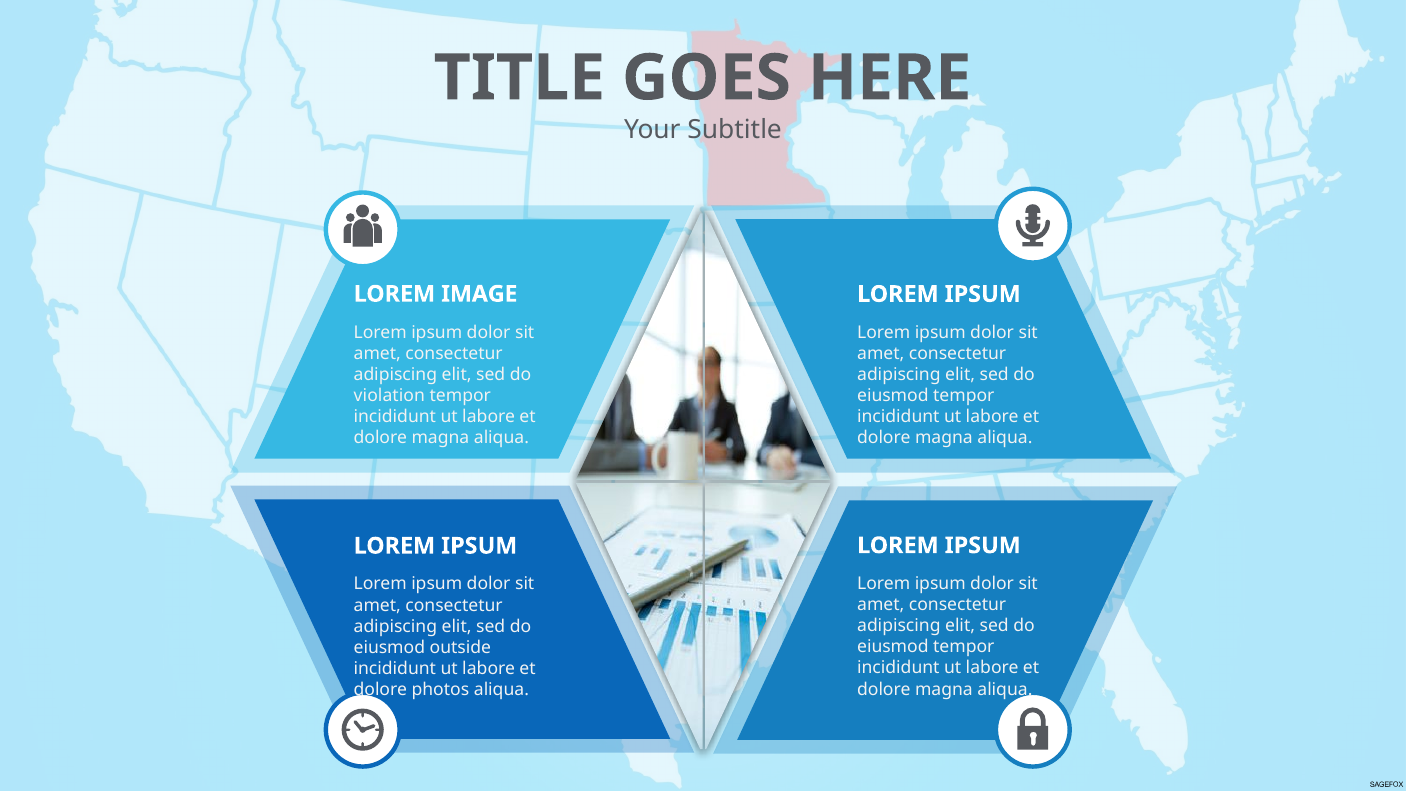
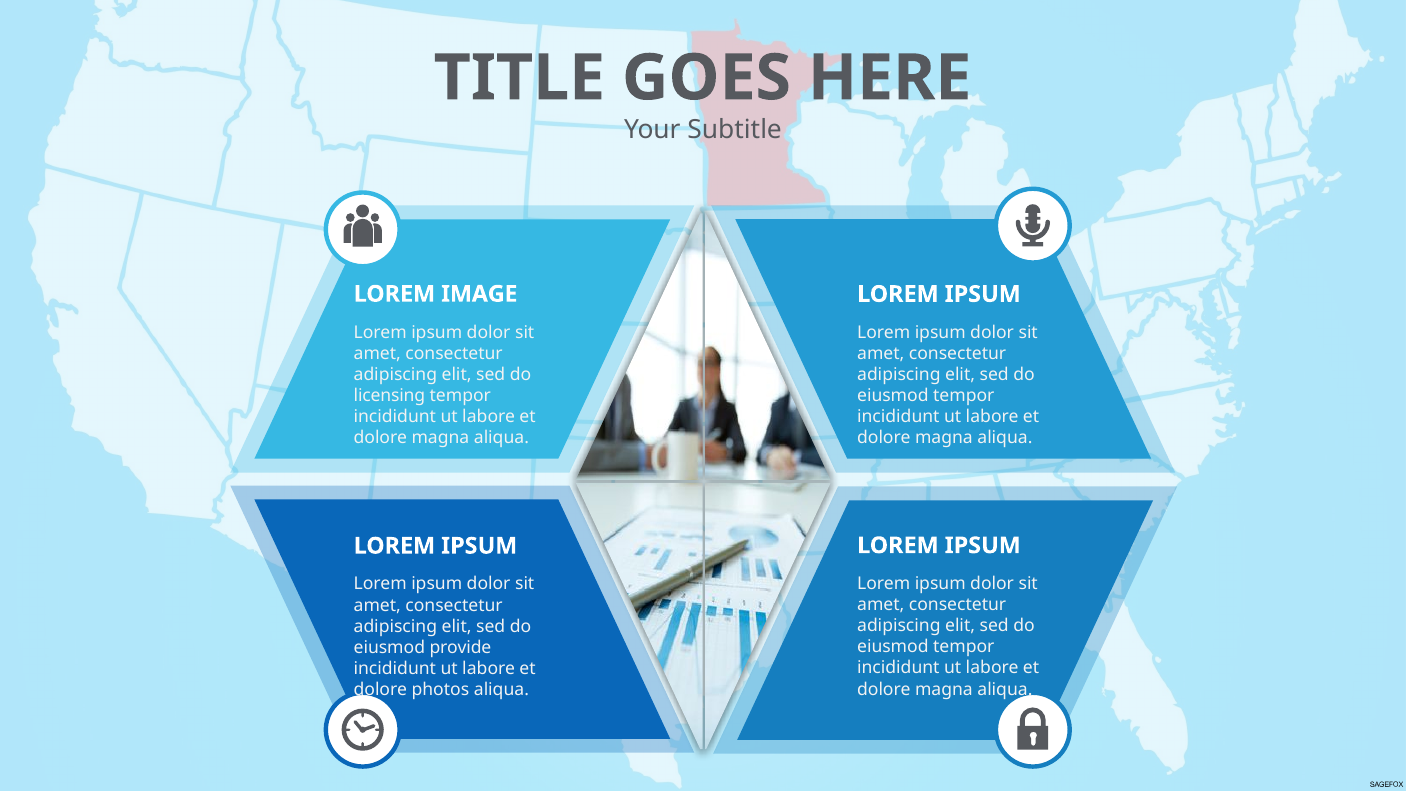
violation: violation -> licensing (389, 395)
outside: outside -> provide (460, 647)
